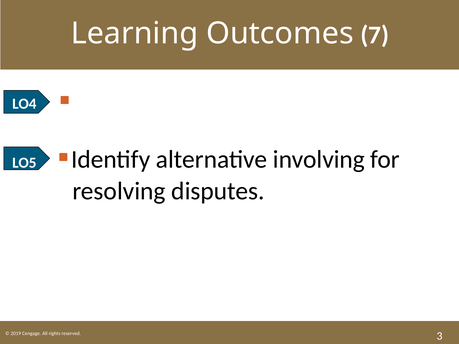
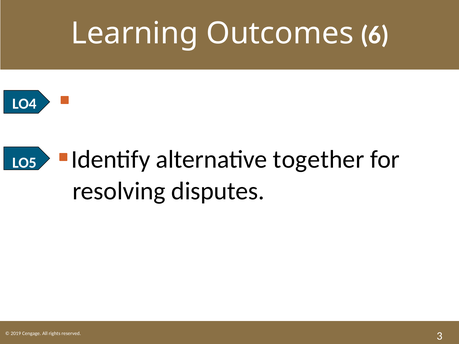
7: 7 -> 6 (375, 35)
involving: involving -> together (319, 160)
